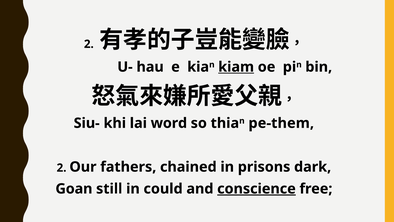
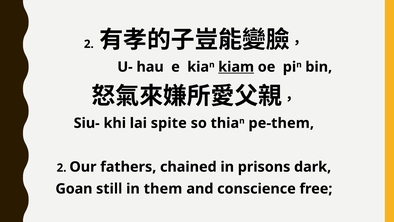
word: word -> spite (169, 123)
could: could -> them (163, 188)
conscience underline: present -> none (256, 188)
